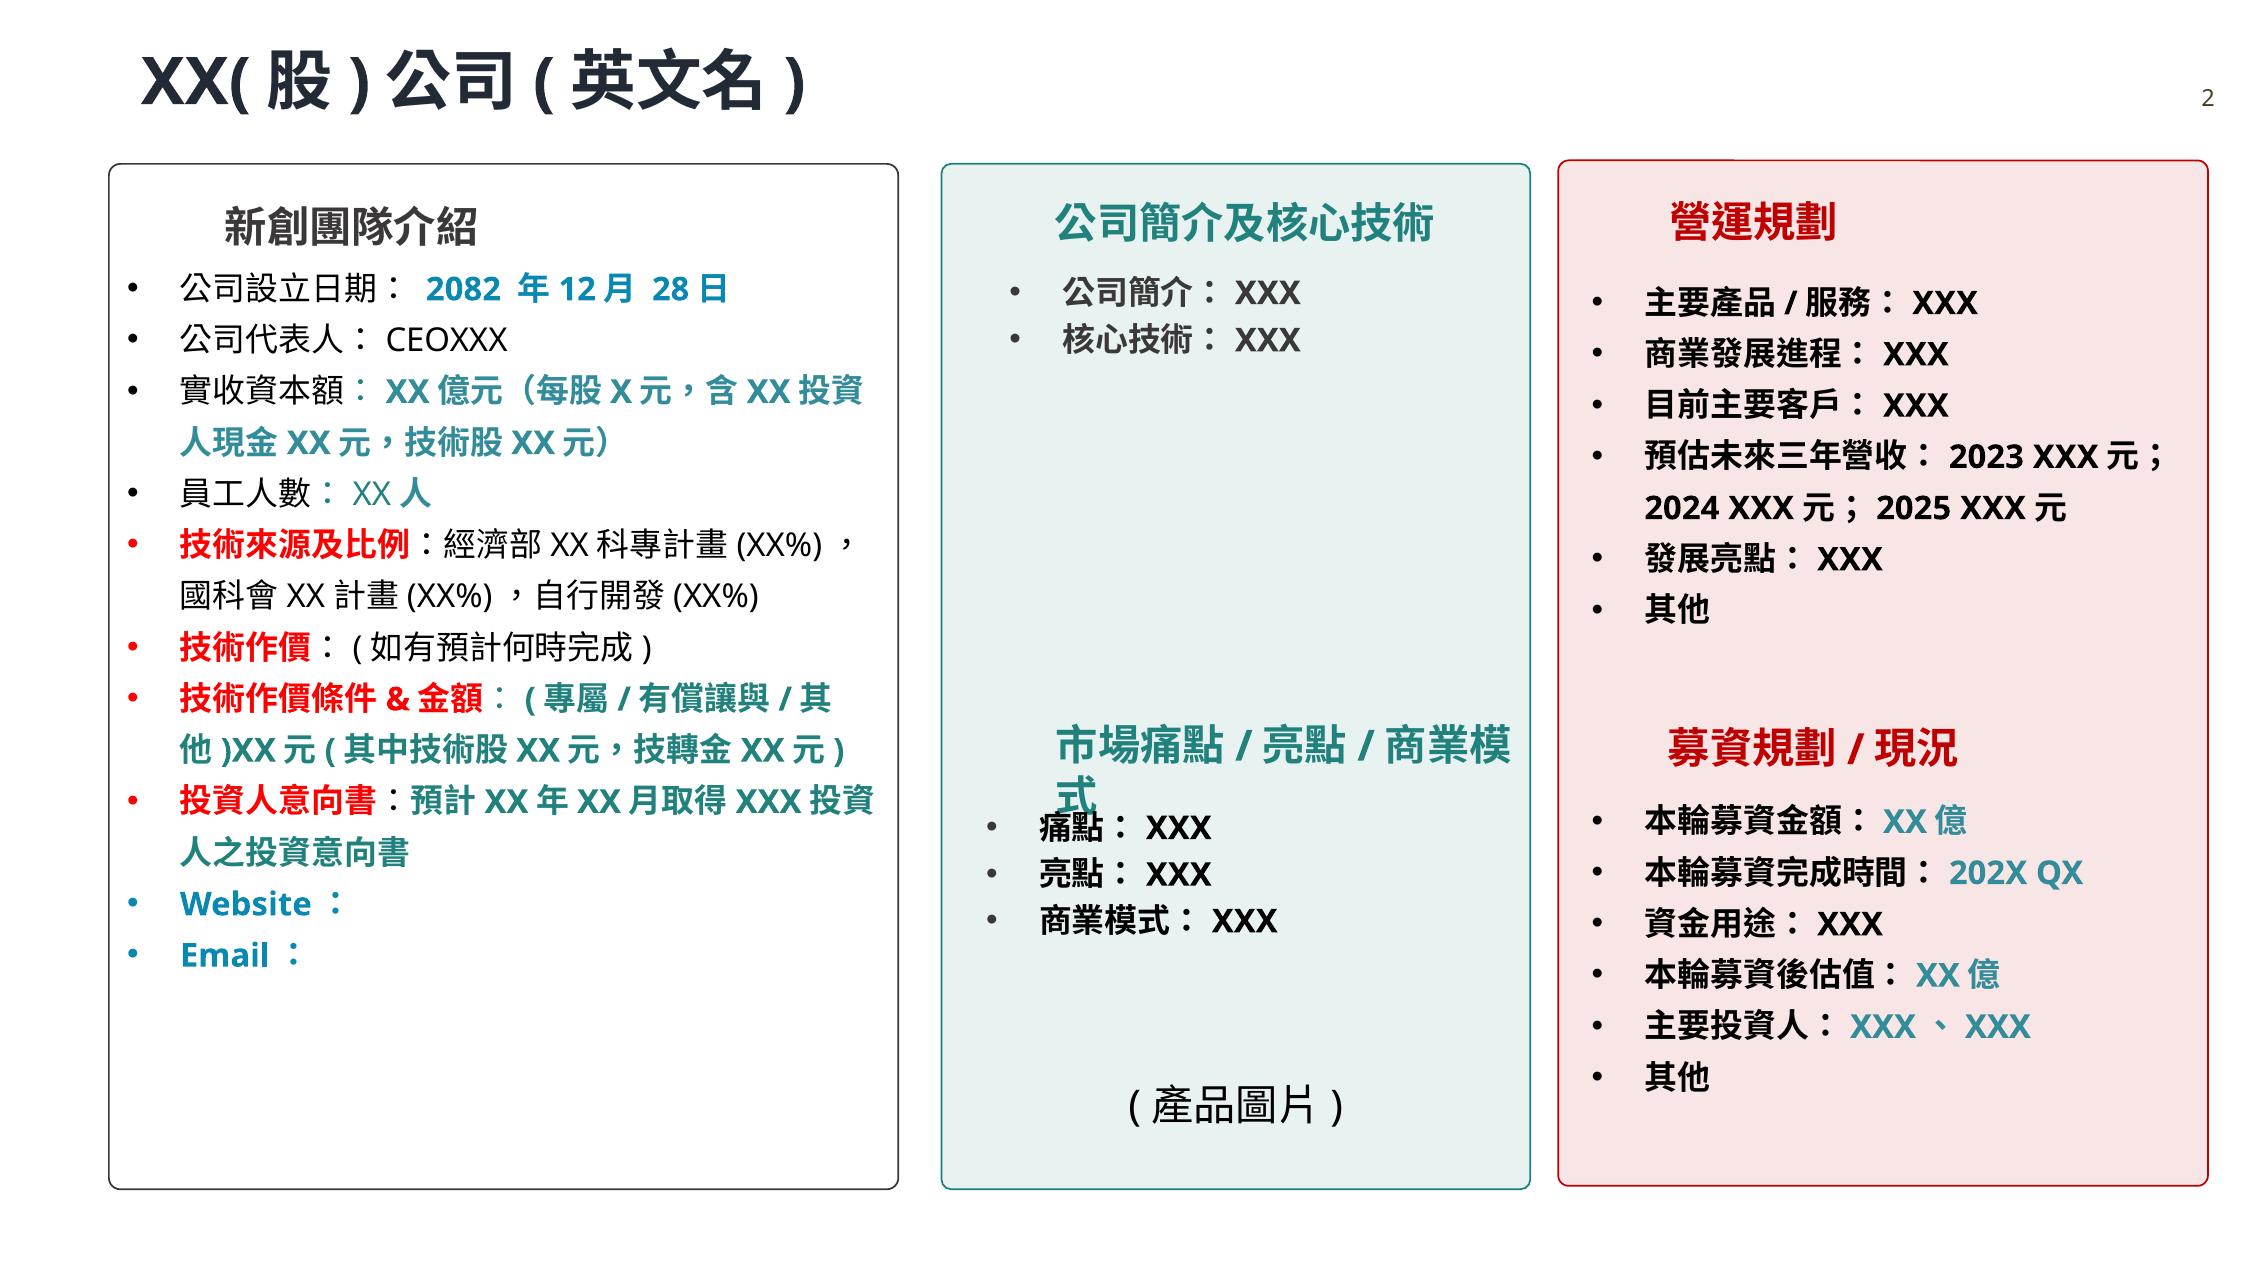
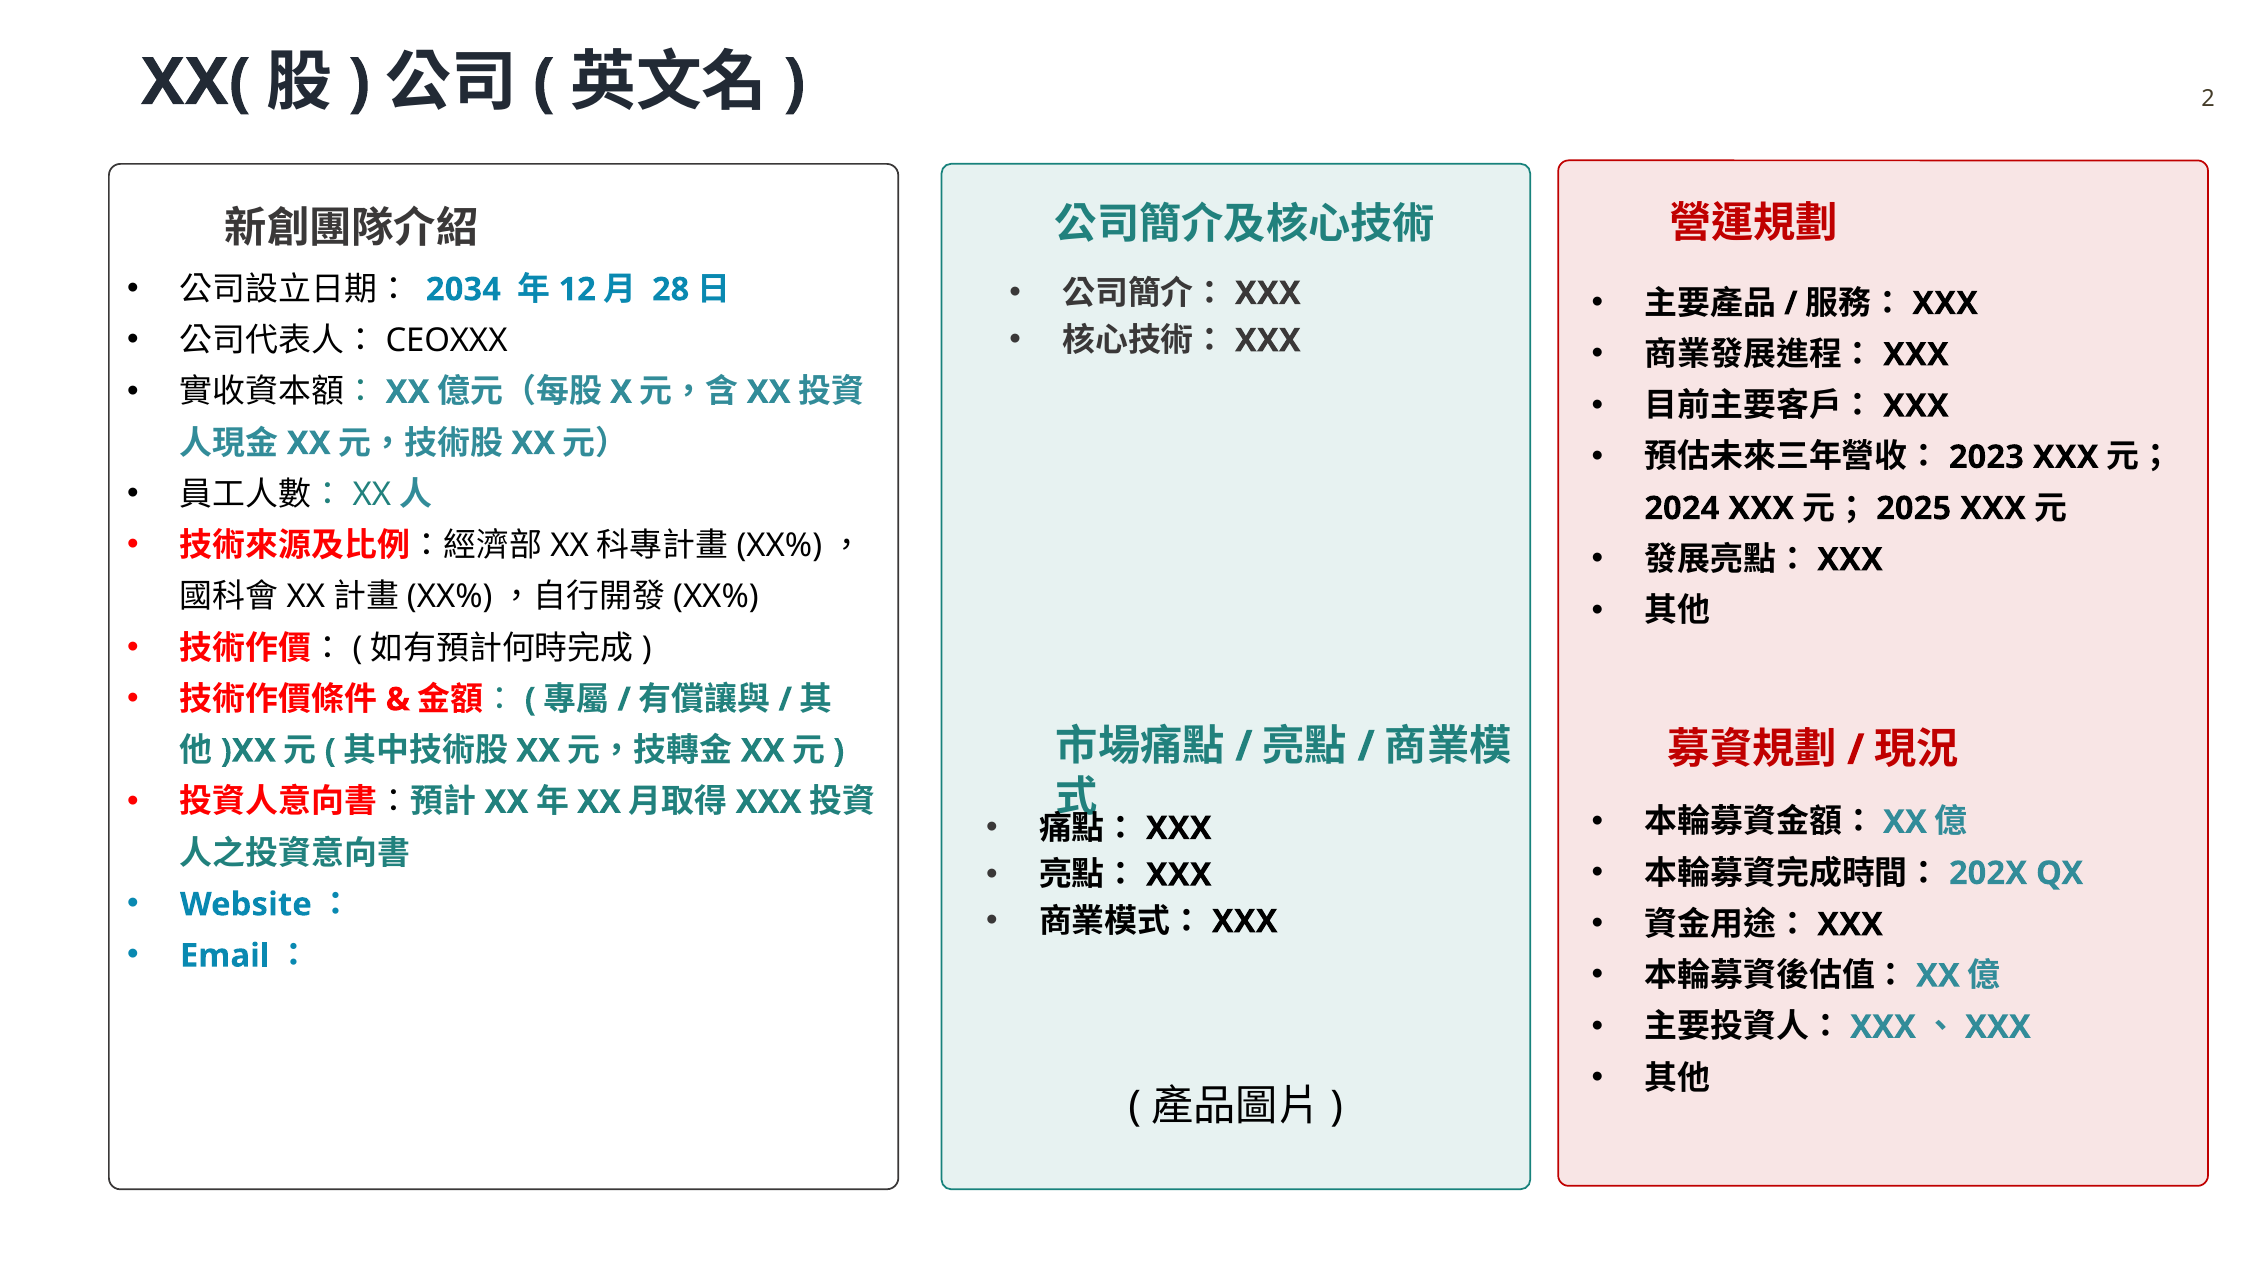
2082: 2082 -> 2034 (463, 289)
